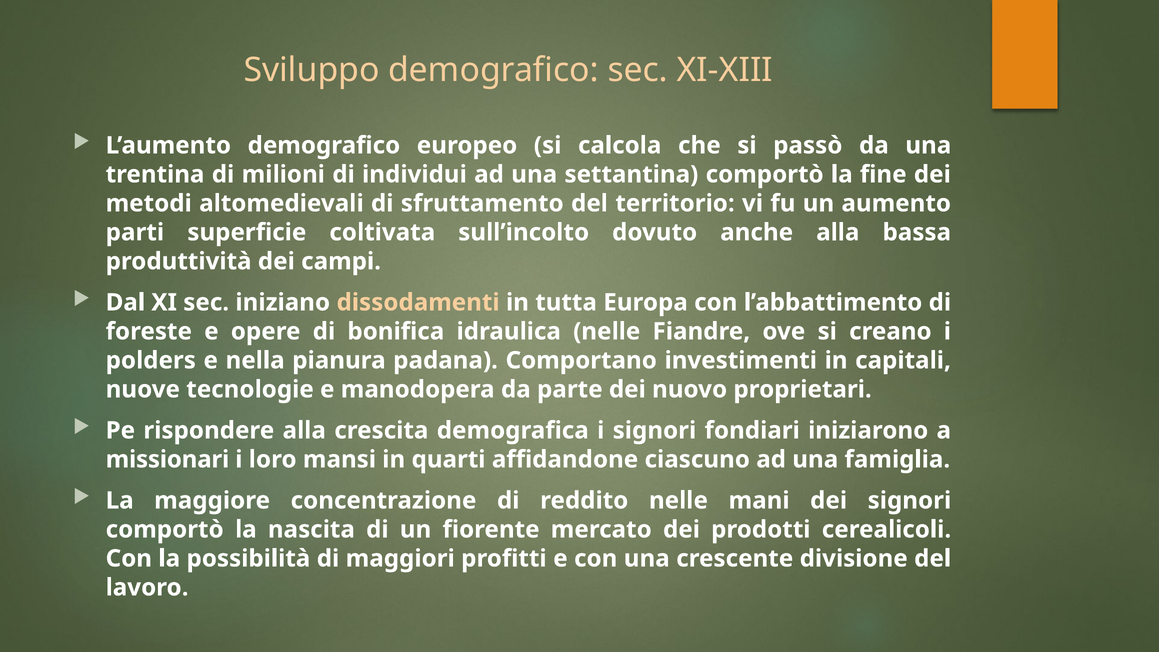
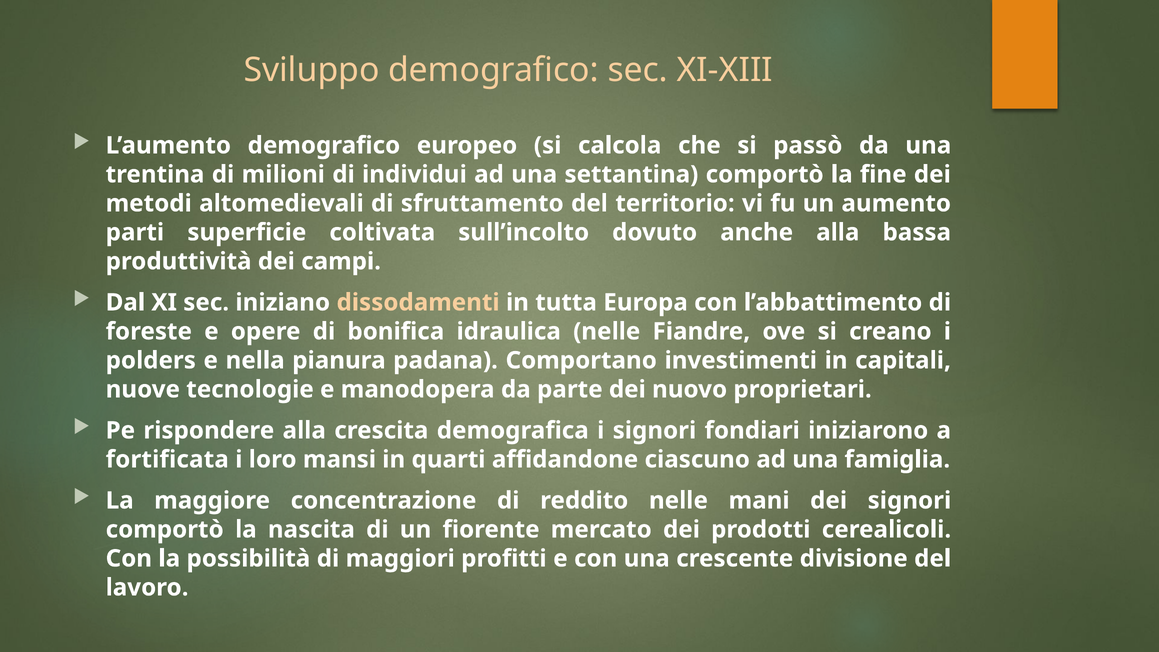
missionari: missionari -> fortificata (167, 459)
